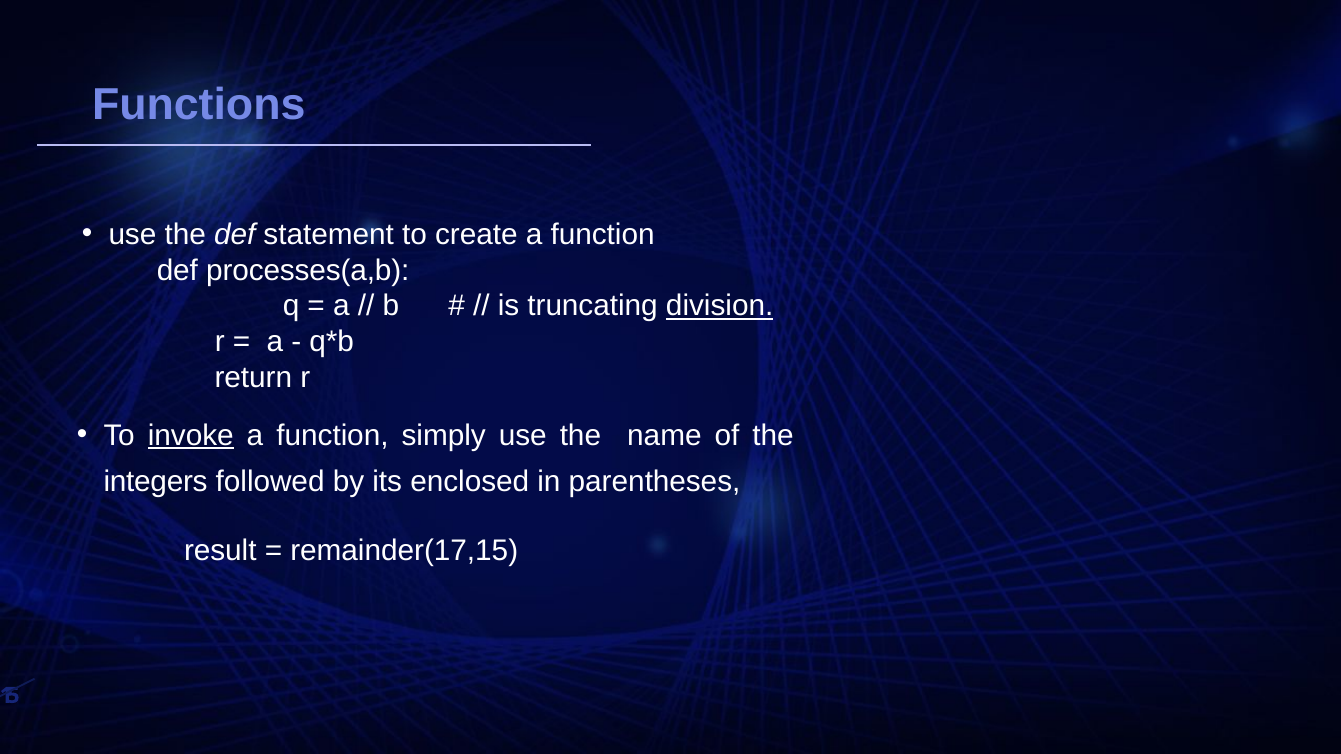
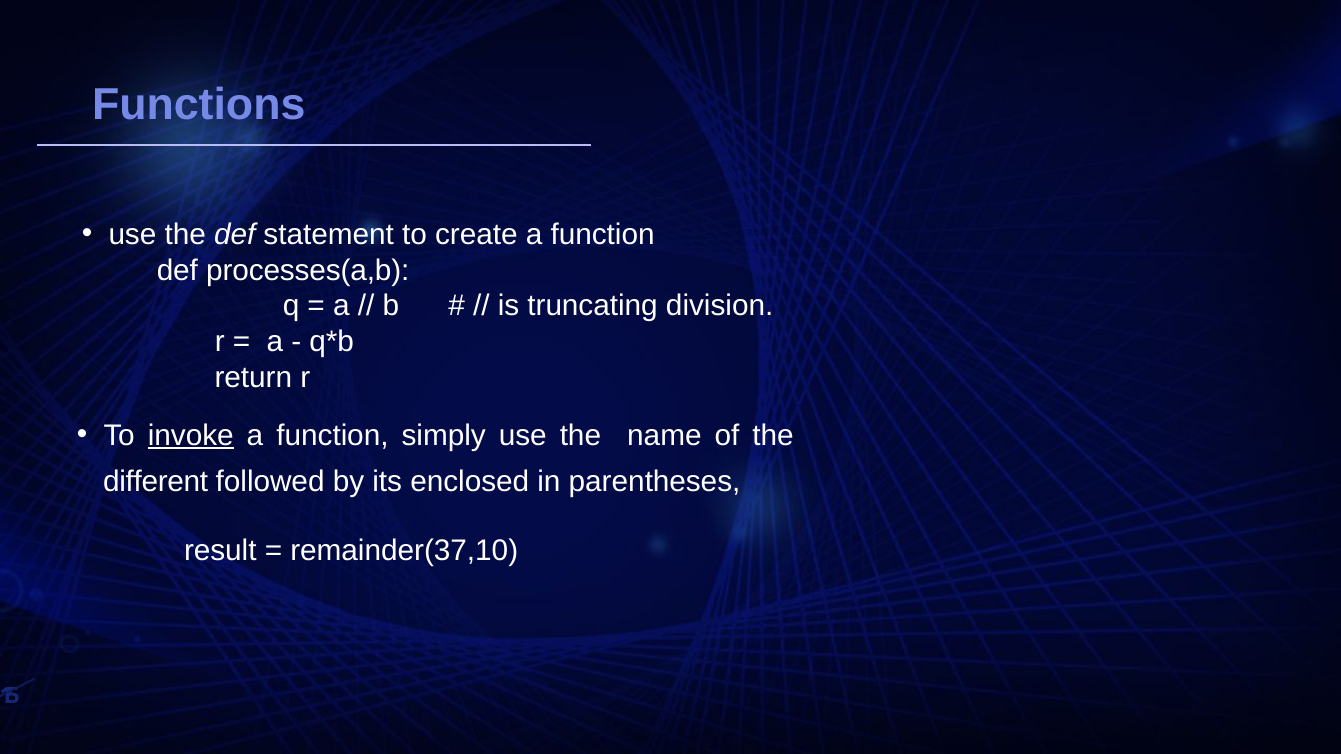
division underline: present -> none (720, 306)
integers: integers -> different (156, 482)
remainder(17,15: remainder(17,15 -> remainder(37,10 (404, 551)
